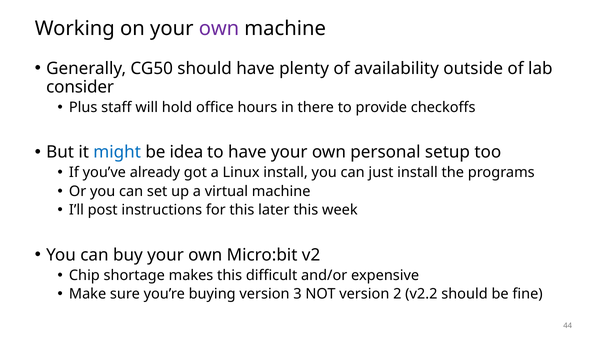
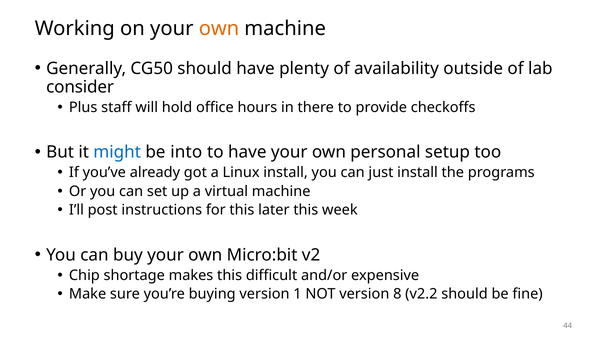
own colour: purple -> orange (219, 28)
idea: idea -> into (186, 152)
3: 3 -> 1 (298, 294)
2: 2 -> 8 (397, 294)
